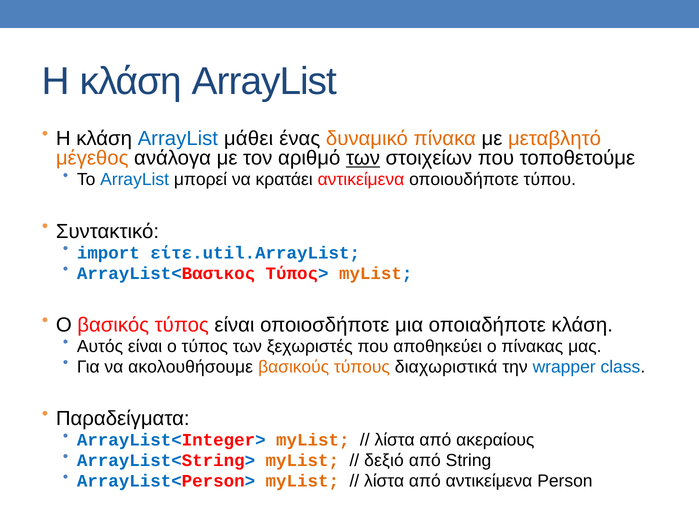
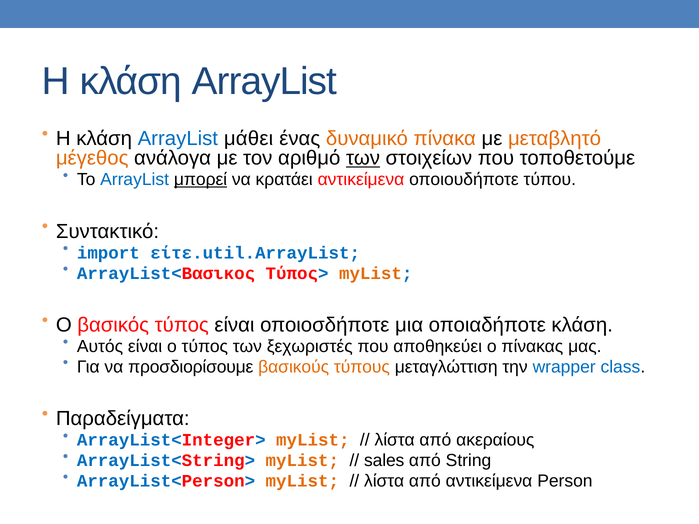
μπορεί underline: none -> present (201, 180)
ακολουθήσουμε: ακολουθήσουμε -> προσδιορίσουμε (191, 367)
διαχωριστικά: διαχωριστικά -> μεταγλώττιση (446, 367)
δεξιό: δεξιό -> sales (384, 461)
